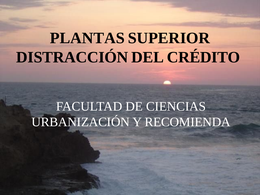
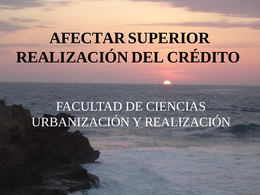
PLANTAS: PLANTAS -> AFECTAR (87, 38)
DISTRACCIÓN: DISTRACCIÓN -> REALIZACIÓN (72, 57)
Y RECOMIENDA: RECOMIENDA -> REALIZACIÓN (188, 122)
